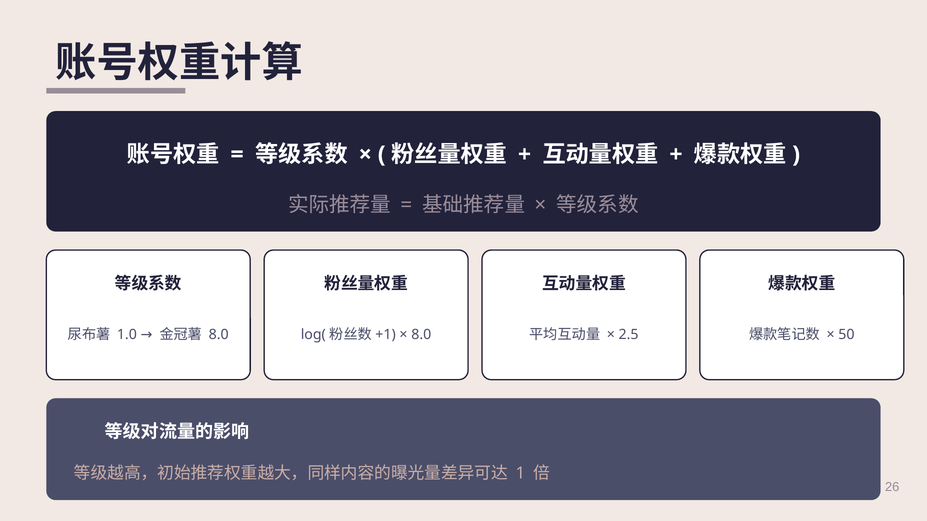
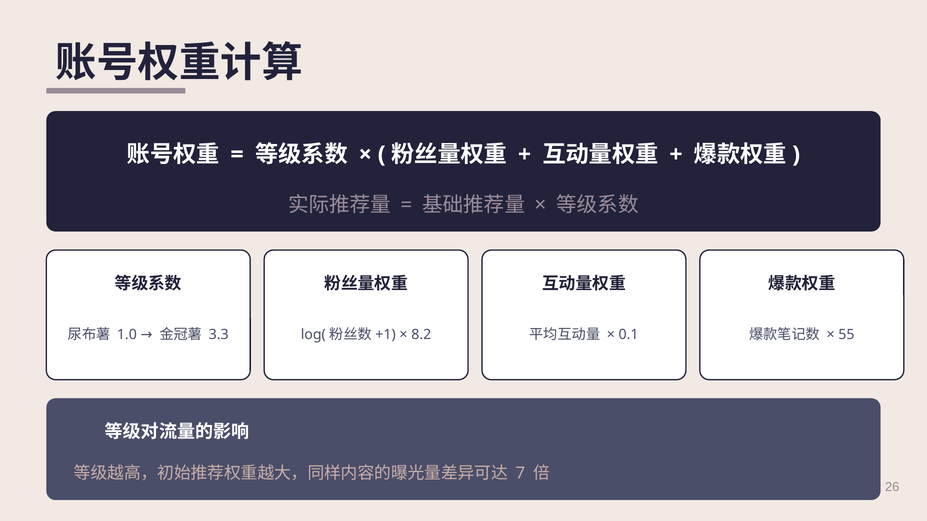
8.0: 8.0 -> 3.3 (219, 335)
8.0: 8.0 -> 8.2 (421, 335)
2.5: 2.5 -> 0.1 (629, 335)
50: 50 -> 55 (846, 335)
1: 1 -> 7 (520, 474)
